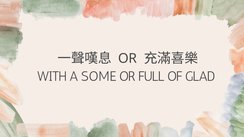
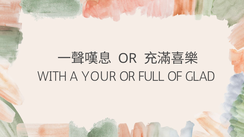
SOME: SOME -> YOUR (99, 77)
